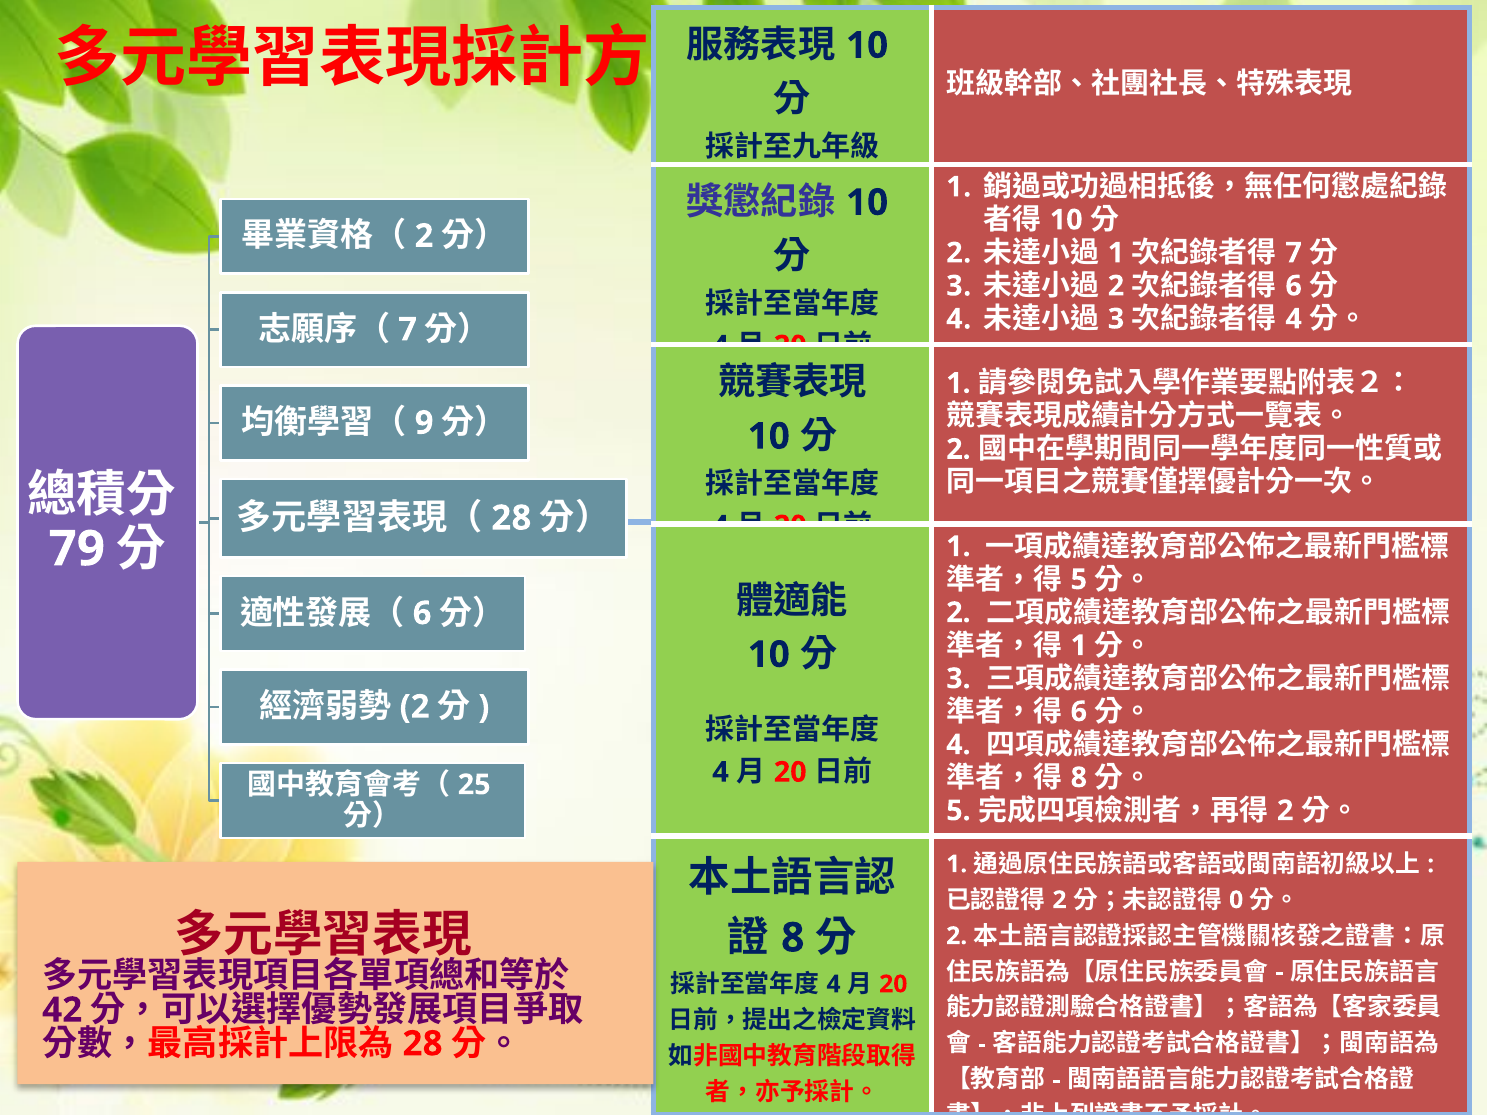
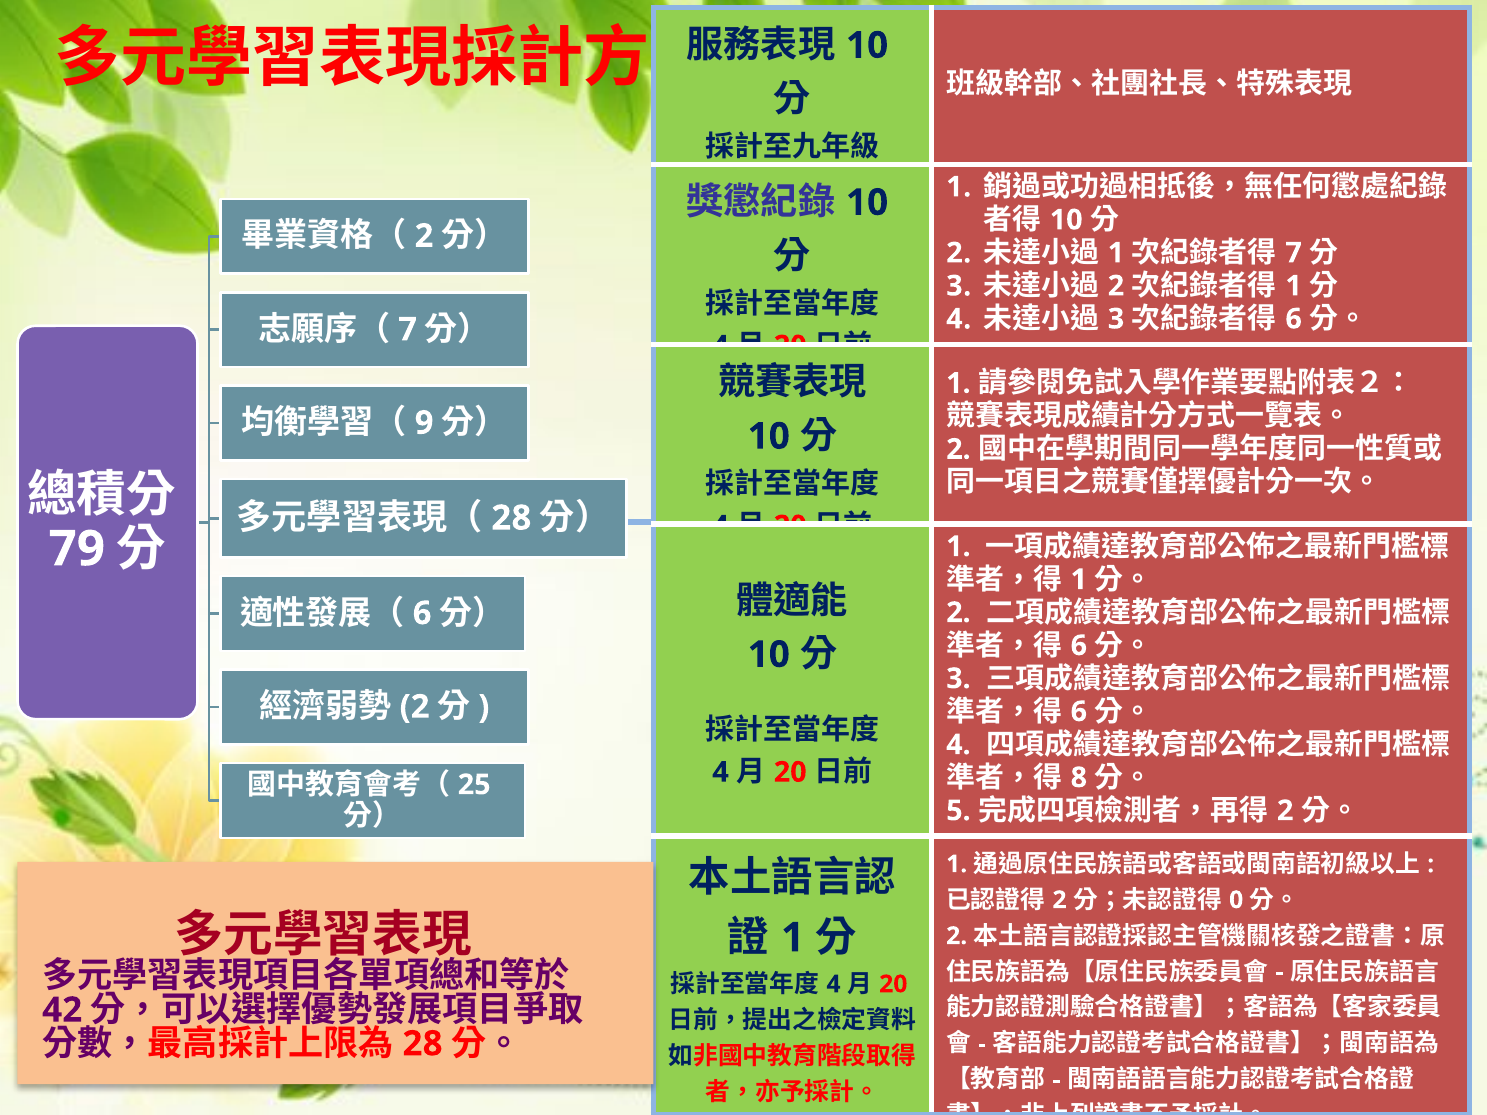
6: 6 -> 1 (1294, 286)
4: 4 -> 6 (1294, 319)
5: 5 -> 1 (1079, 580)
1: 1 -> 6 (1079, 646)
8: 8 -> 1 (793, 938)
